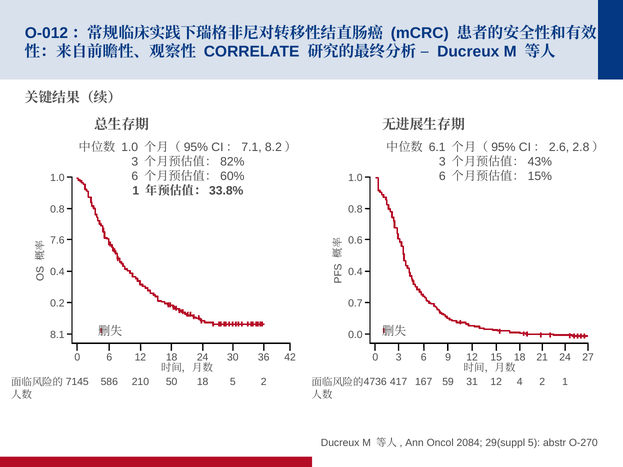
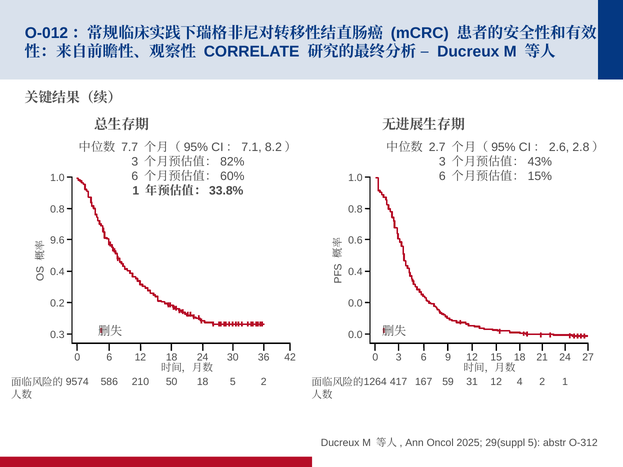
1.0: 1.0 -> 7.7 (130, 147)
6.1: 6.1 -> 2.7 (437, 147)
7.6: 7.6 -> 9.6 (57, 240)
0.7: 0.7 -> 0.0 (355, 303)
8.1: 8.1 -> 0.3 (57, 335)
7145: 7145 -> 9574 (77, 382)
4736: 4736 -> 1264 (375, 382)
2084: 2084 -> 2025 (470, 443)
O-270: O-270 -> O-312 (583, 443)
